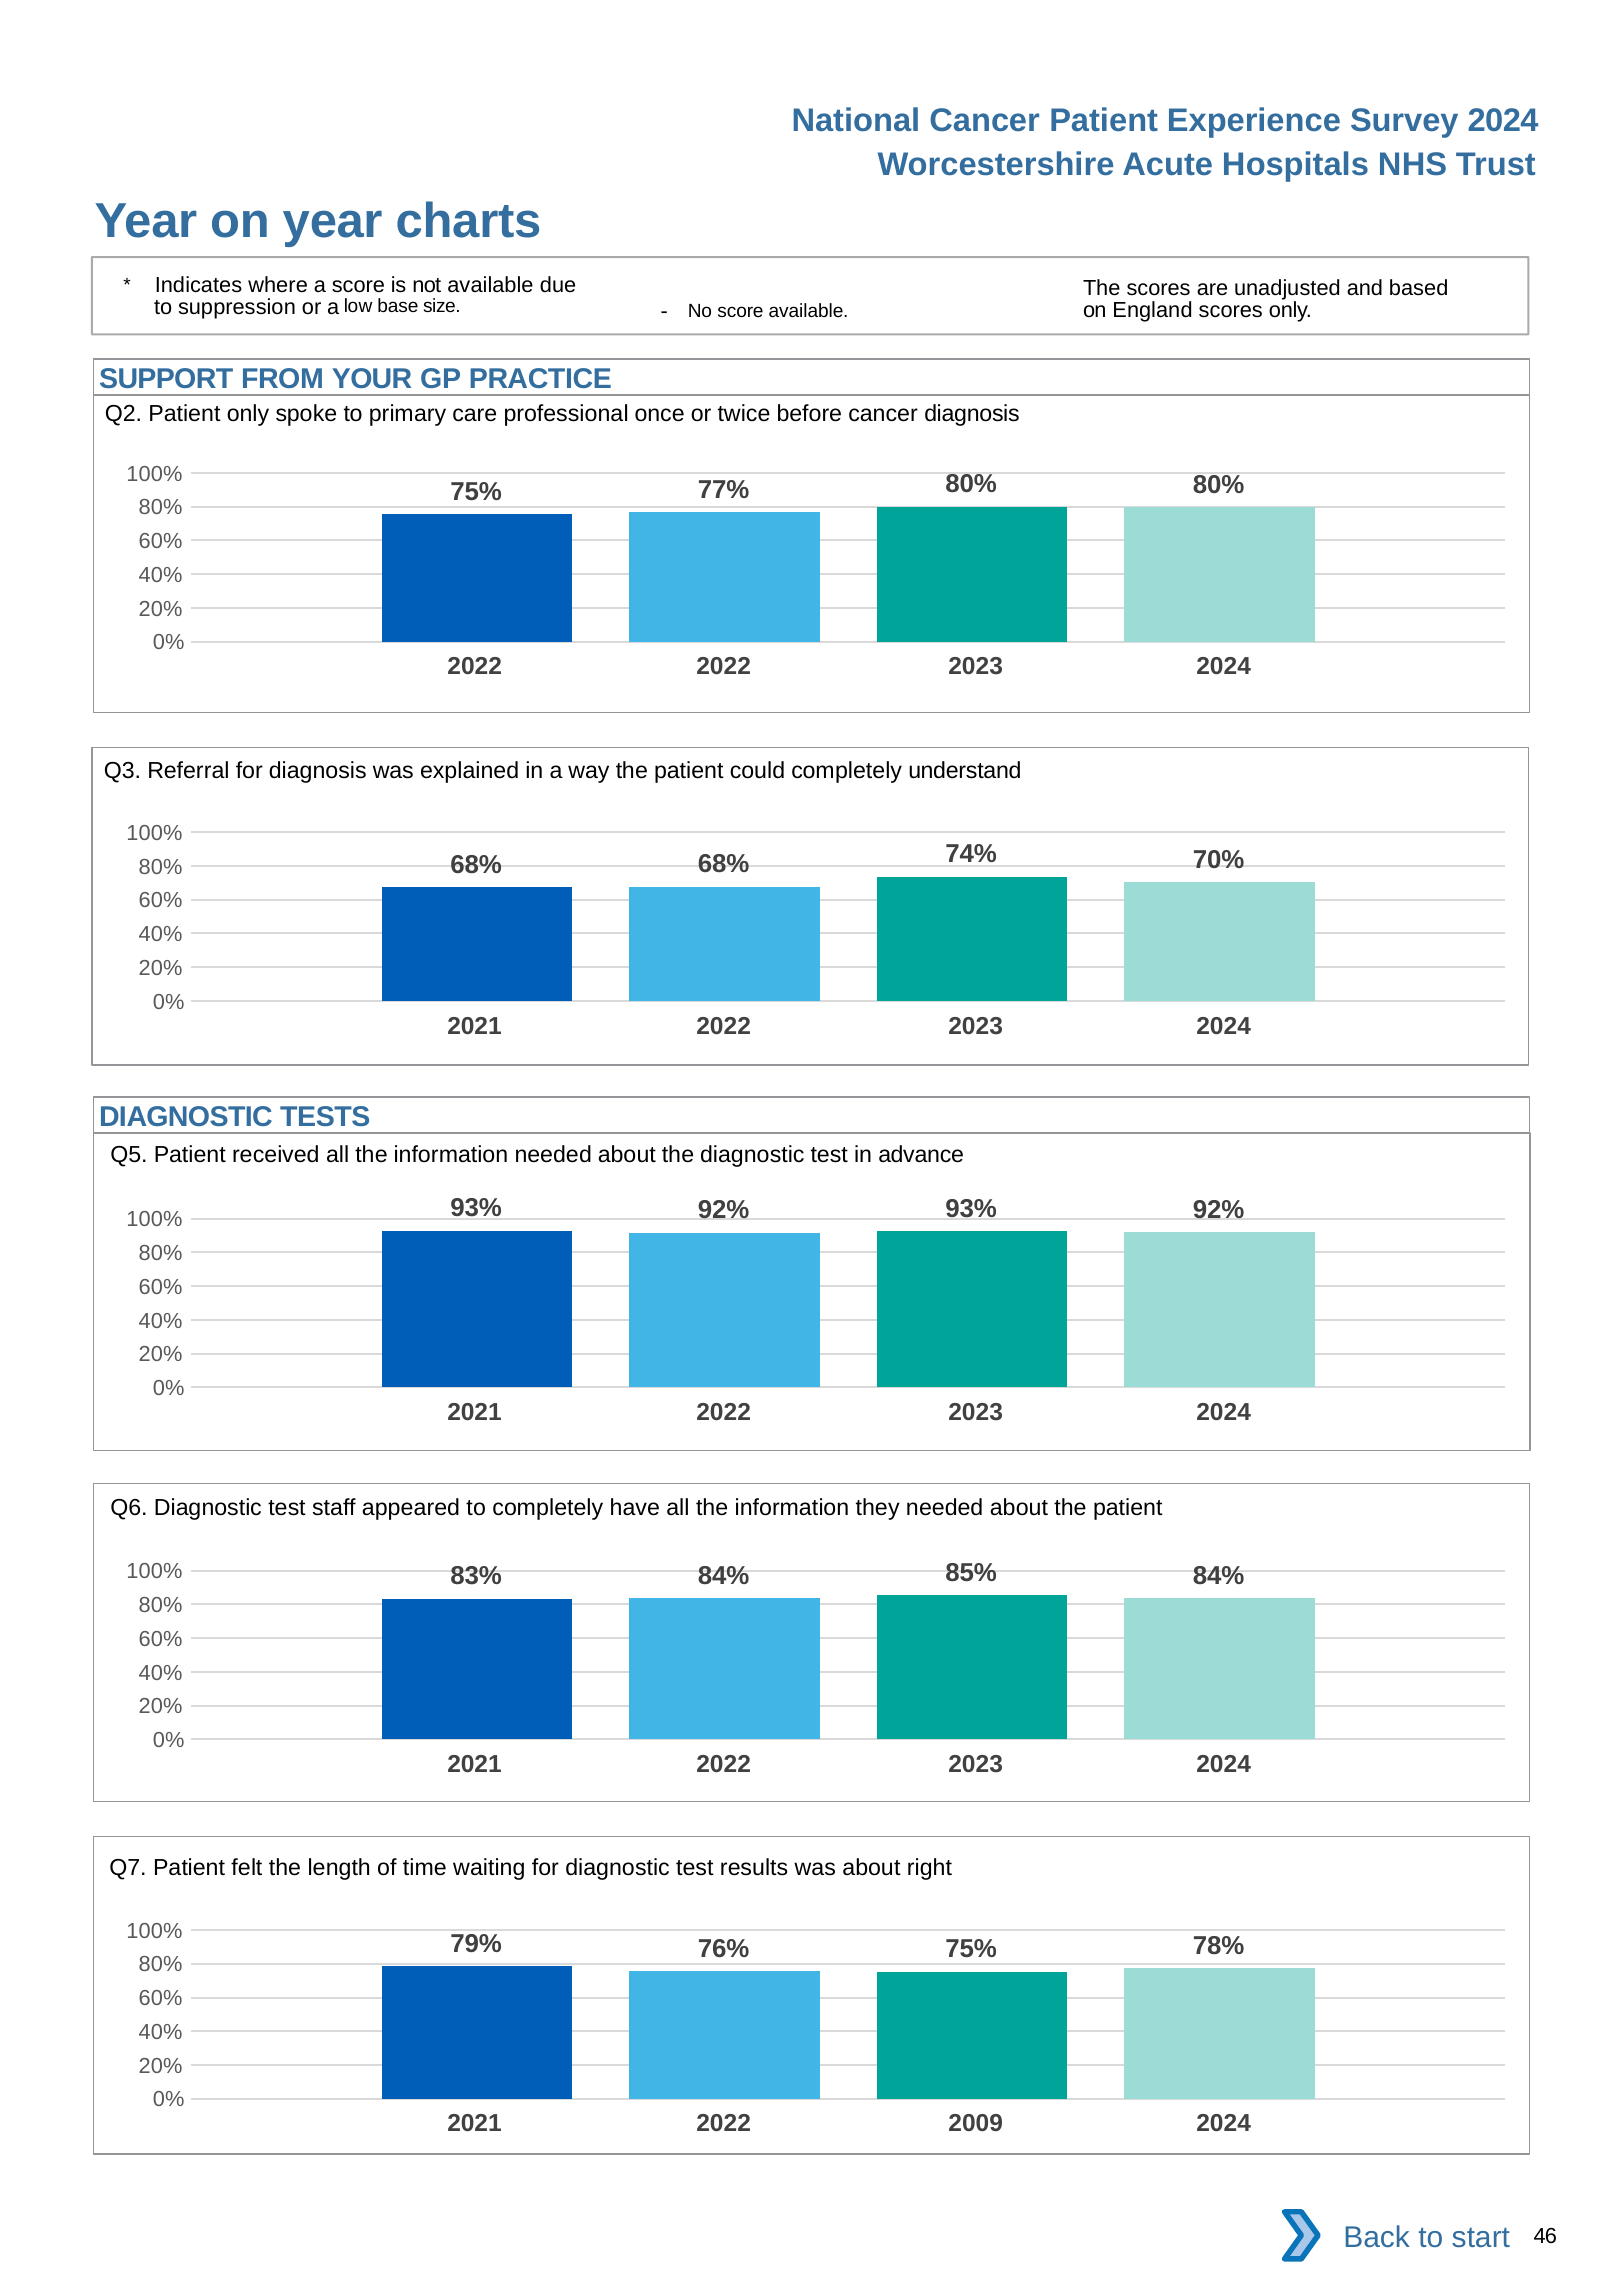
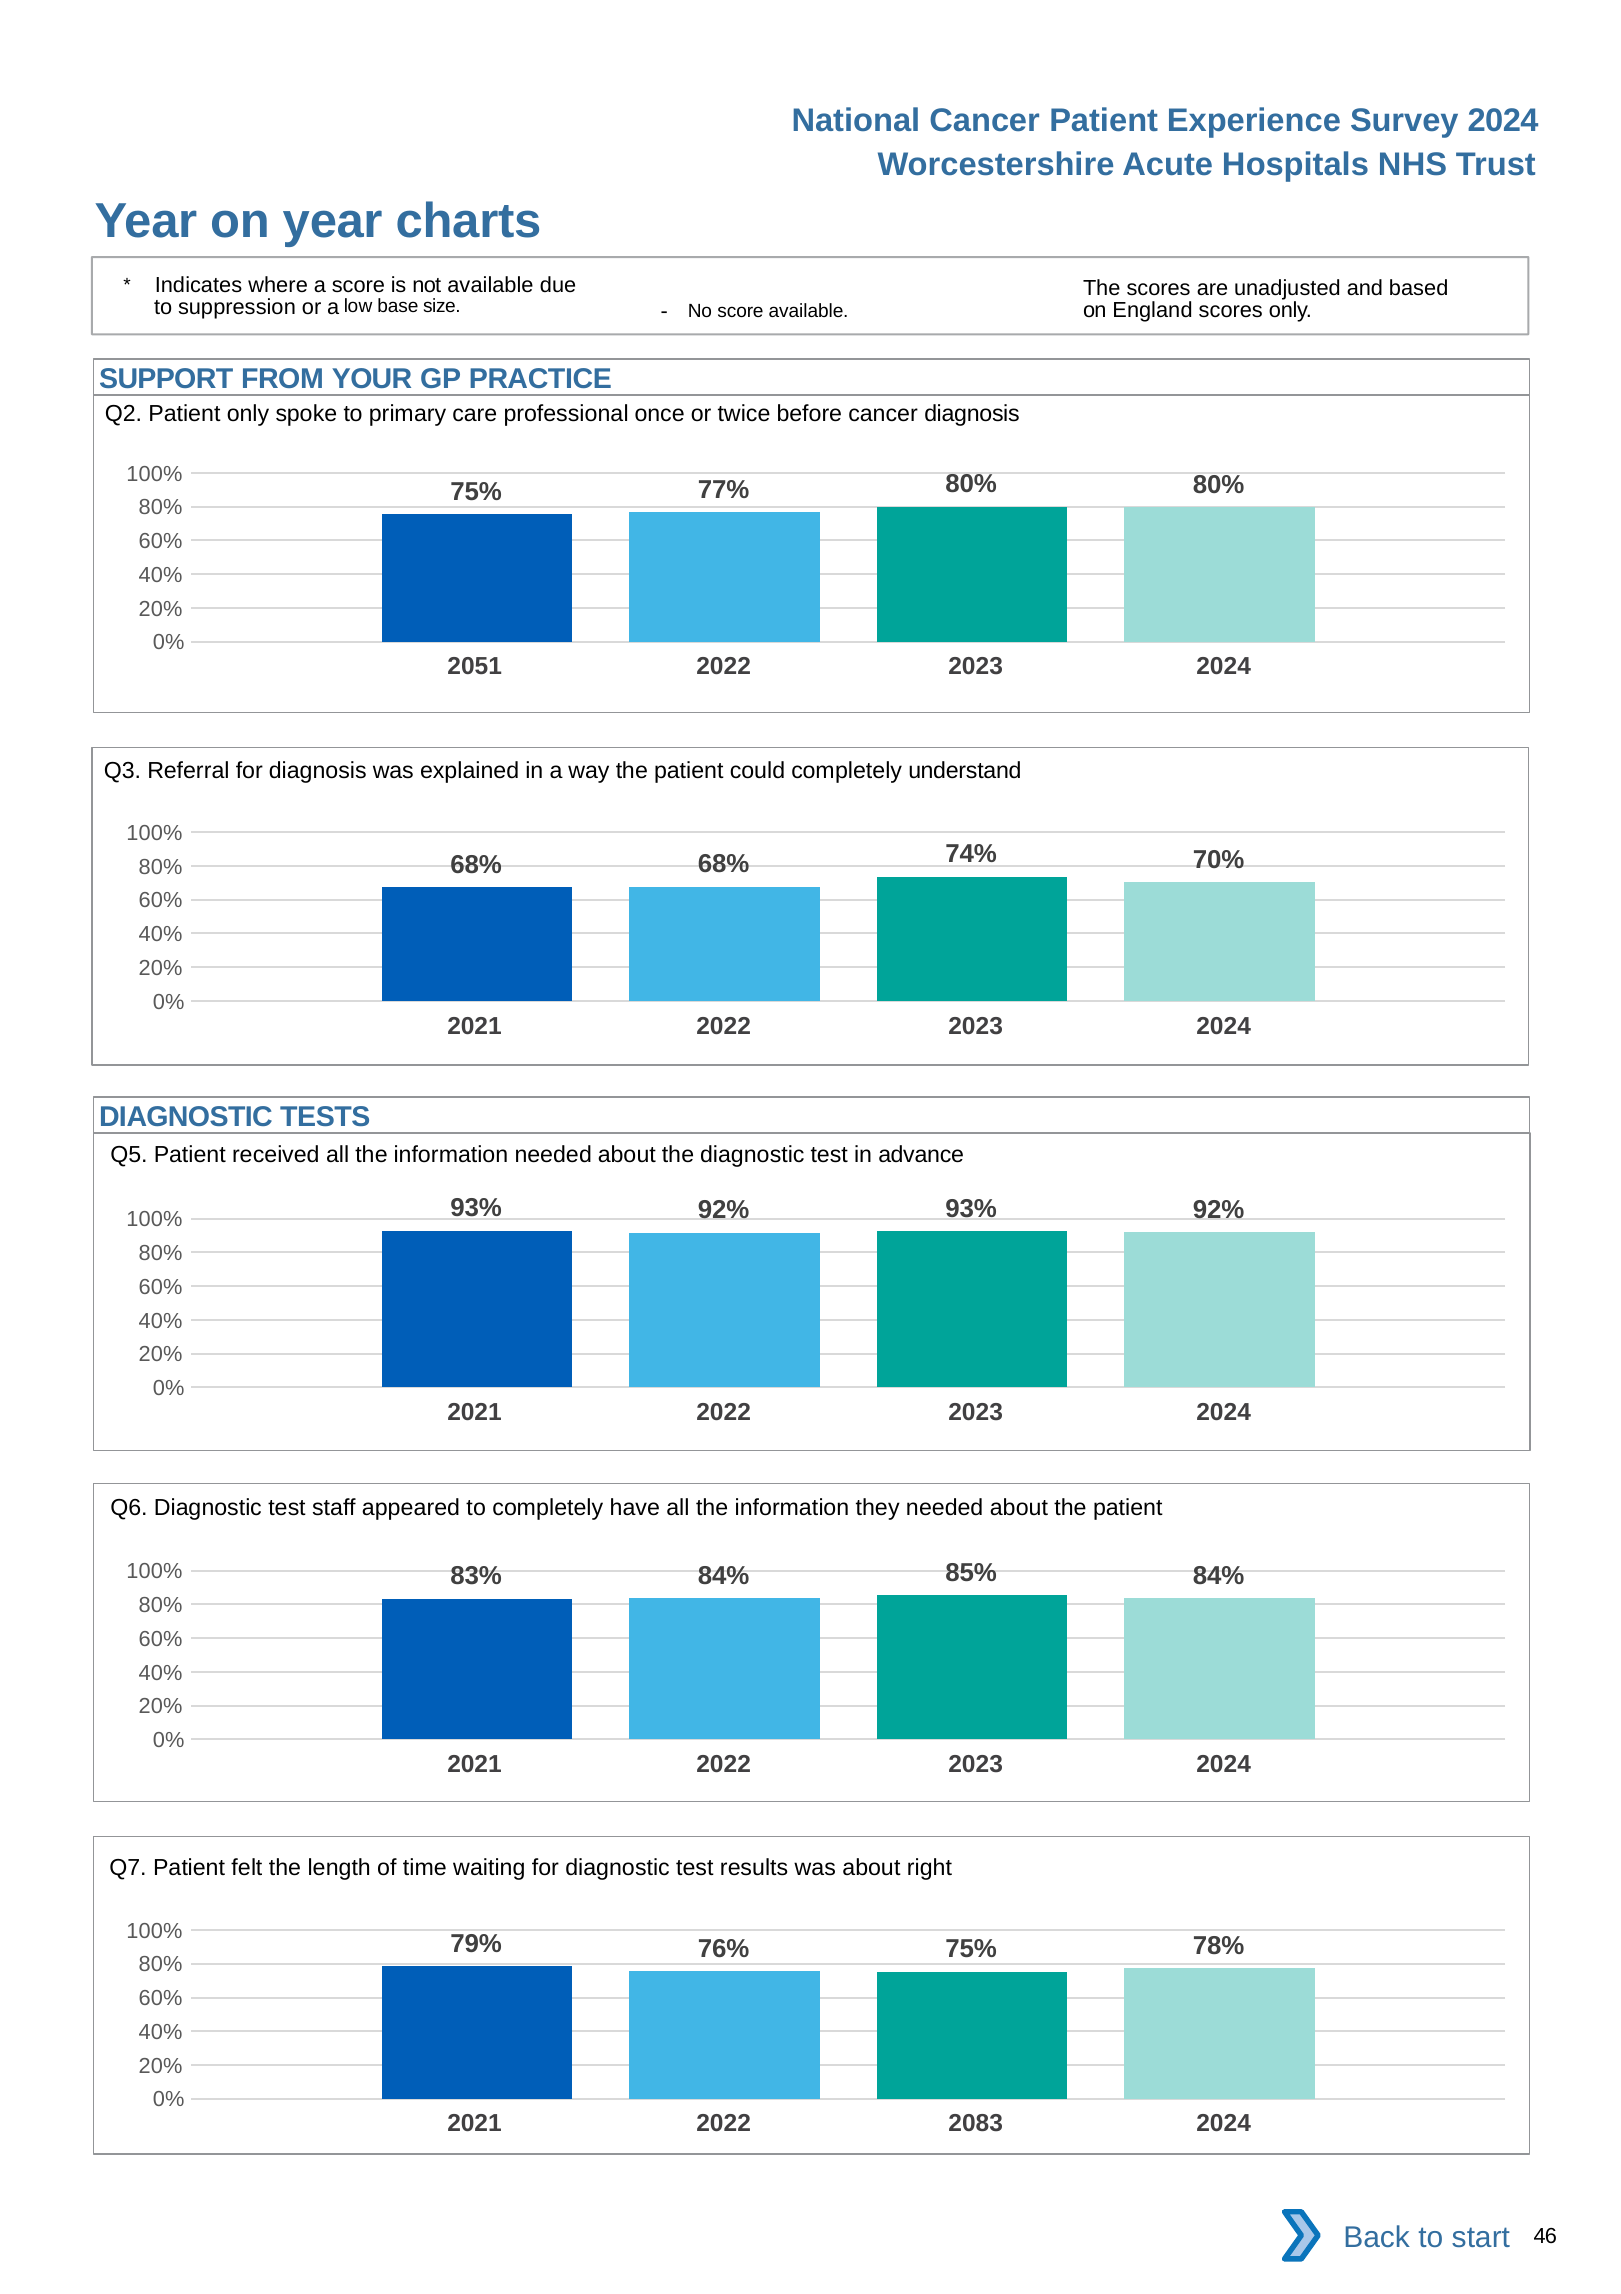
2022: 2022 -> 2051 (475, 666)
2009: 2009 -> 2083 (976, 2124)
